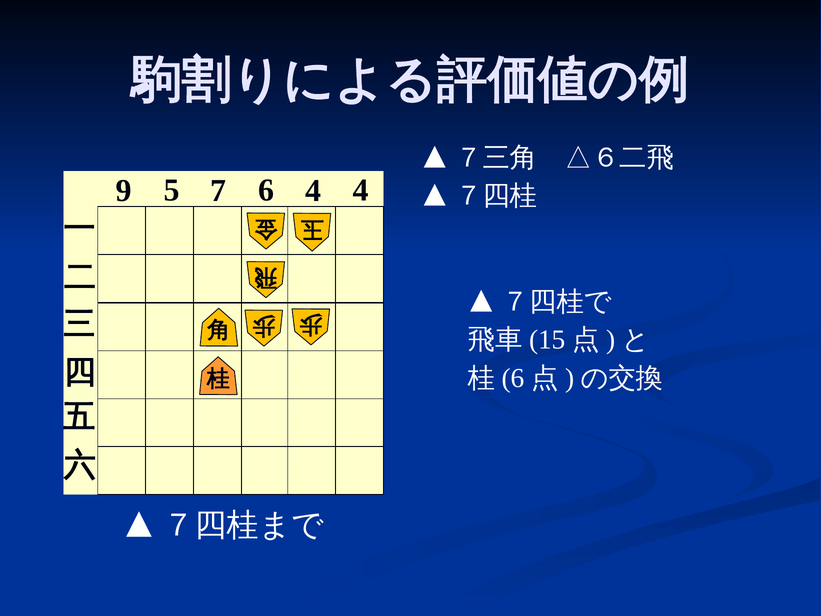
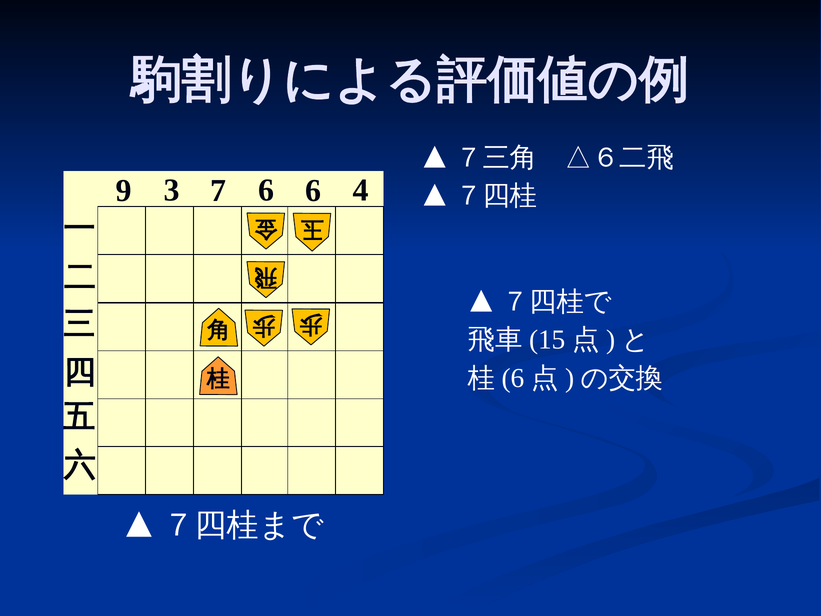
5: 5 -> 3 (172, 190)
6 4: 4 -> 6 (313, 191)
